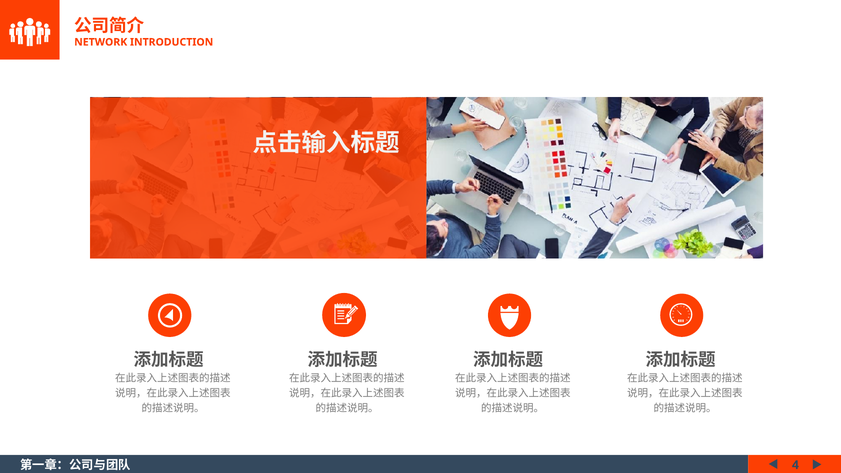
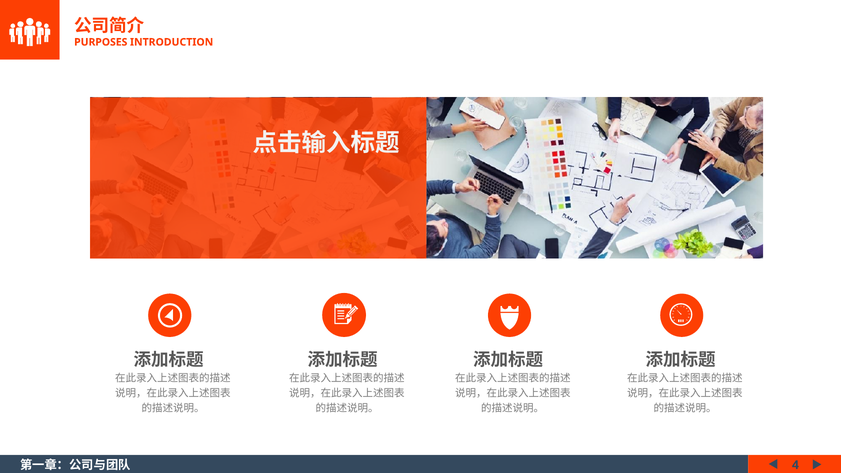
NETWORK: NETWORK -> PURPOSES (101, 42)
